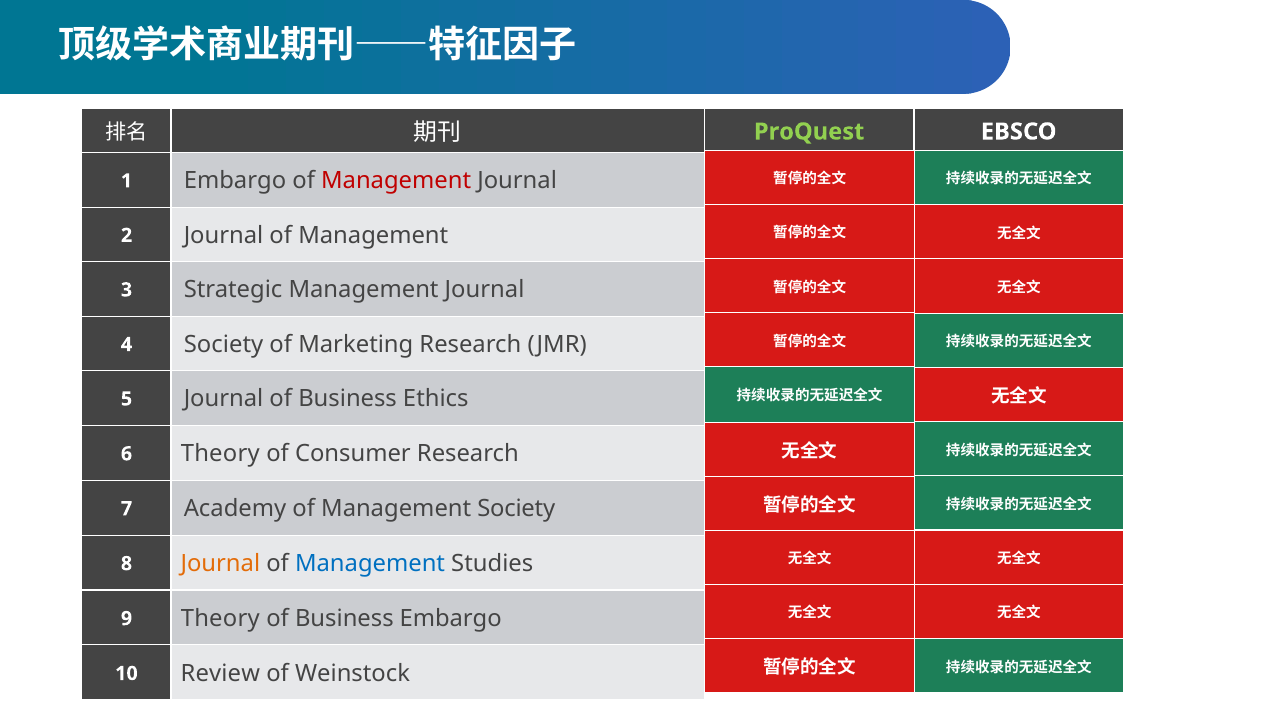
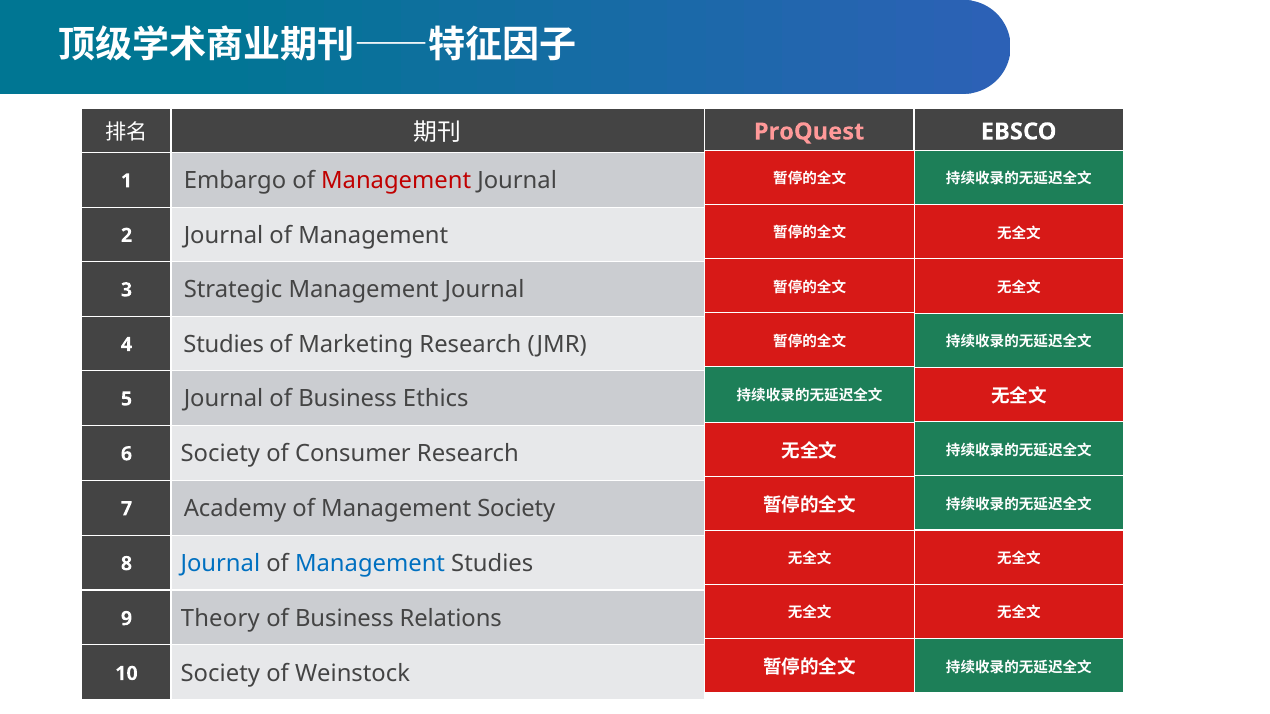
ProQuest colour: light green -> pink (809, 132)
4 Society: Society -> Studies (224, 345)
6 Theory: Theory -> Society (220, 454)
Journal colour: orange -> blue (220, 564)
Business Embargo: Embargo -> Relations (451, 619)
10 Review: Review -> Society (220, 674)
